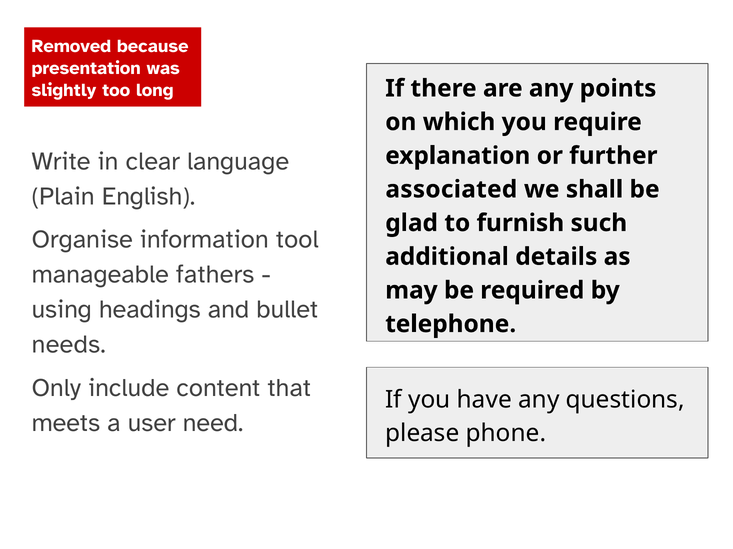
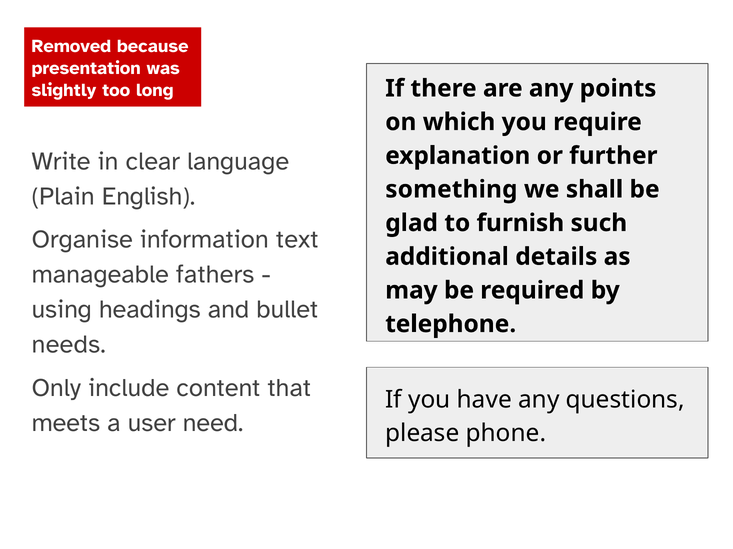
associated: associated -> something (451, 190)
tool: tool -> text (297, 240)
